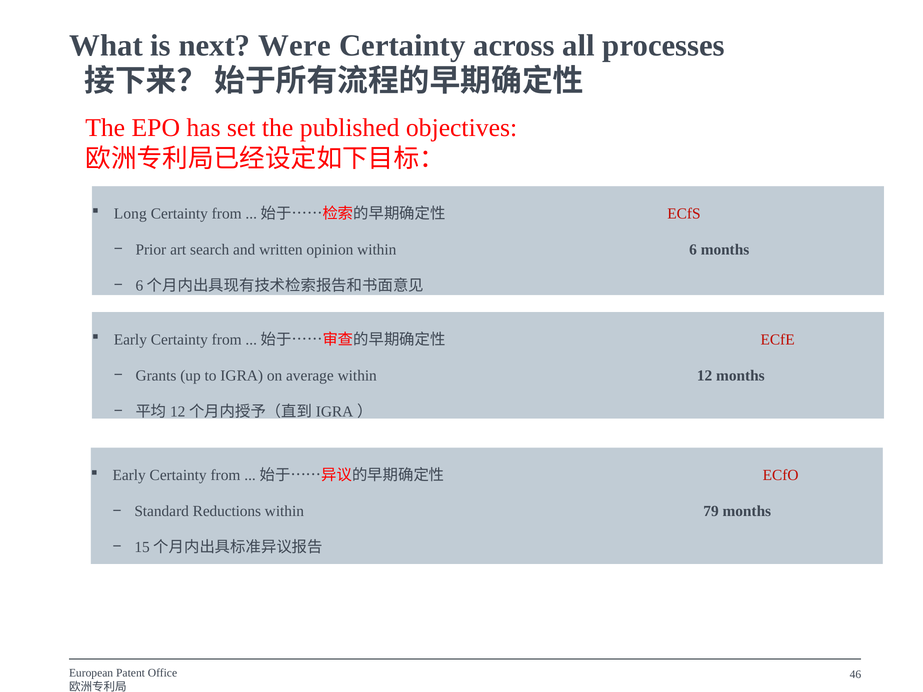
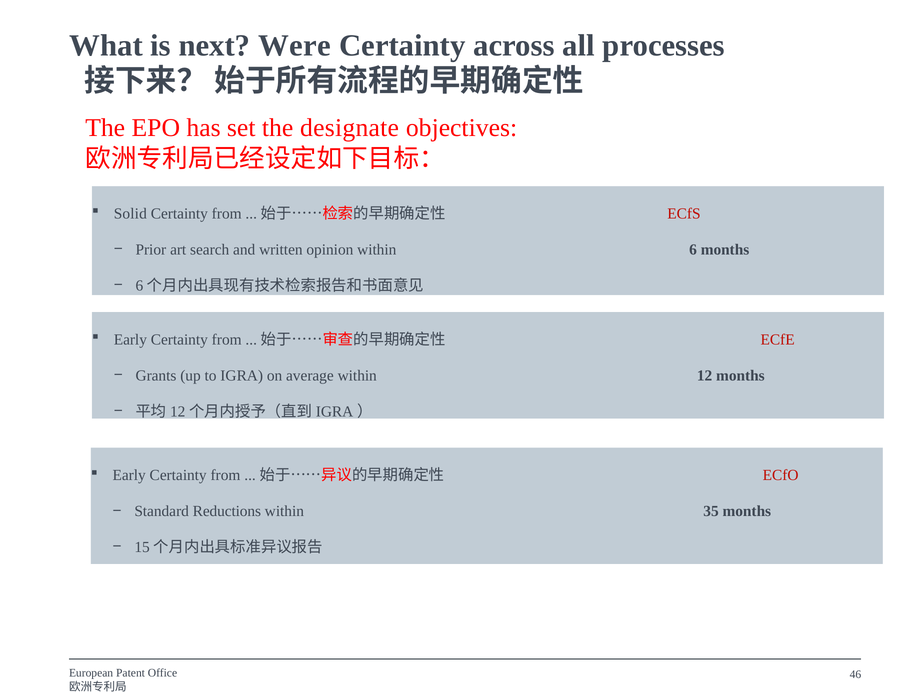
published: published -> designate (350, 128)
Long: Long -> Solid (130, 214)
79: 79 -> 35 (711, 511)
